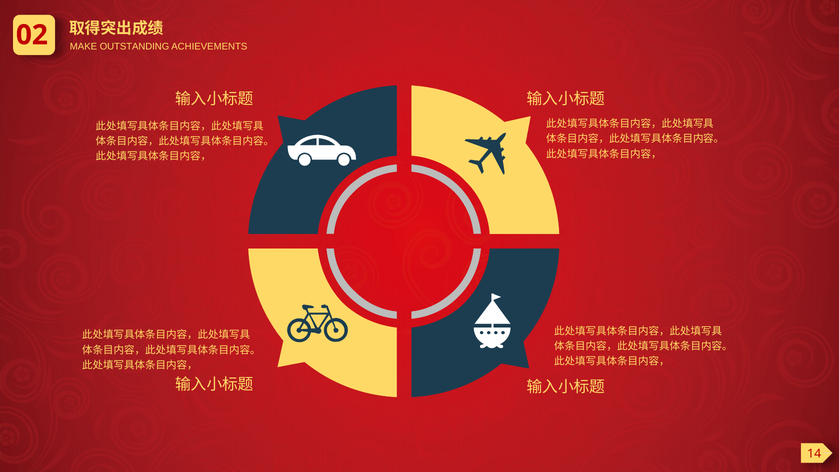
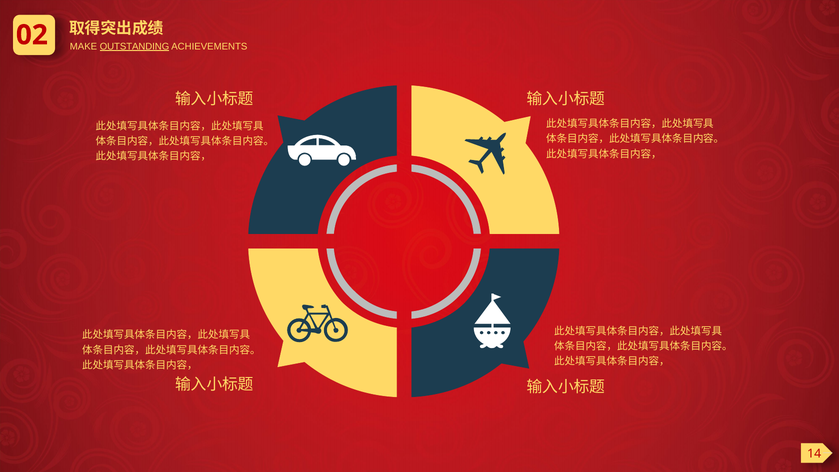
OUTSTANDING underline: none -> present (134, 46)
